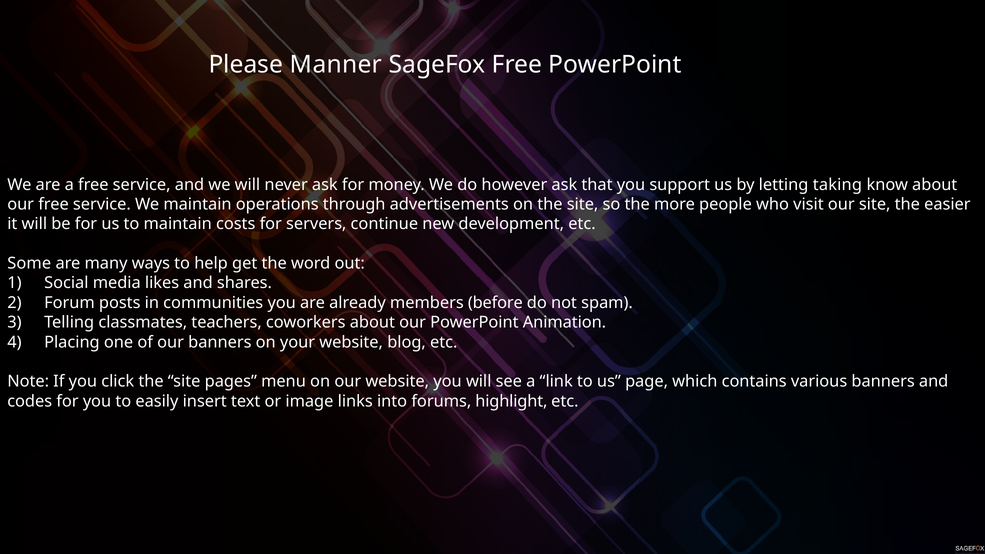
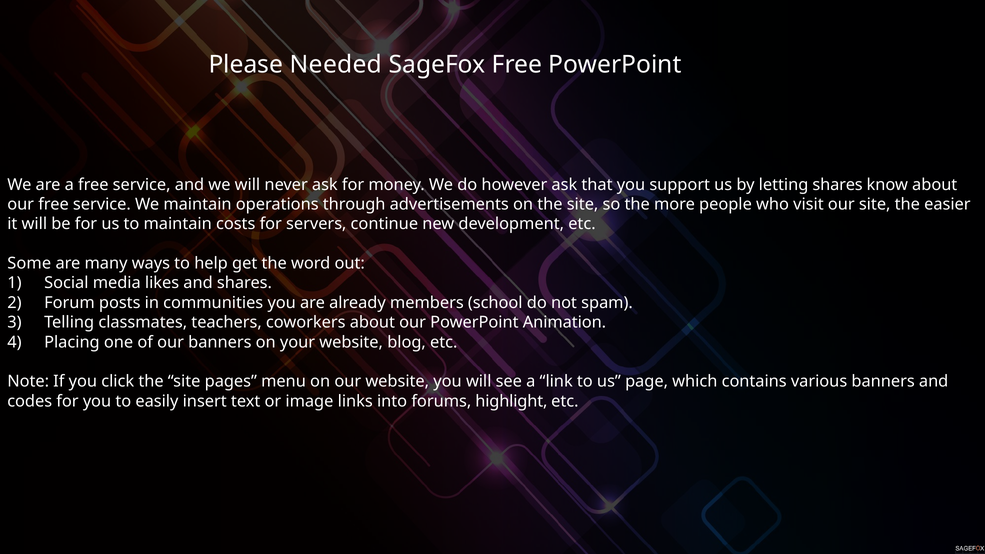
Manner: Manner -> Needed (336, 65)
letting taking: taking -> shares (838, 185)
before: before -> school (495, 303)
